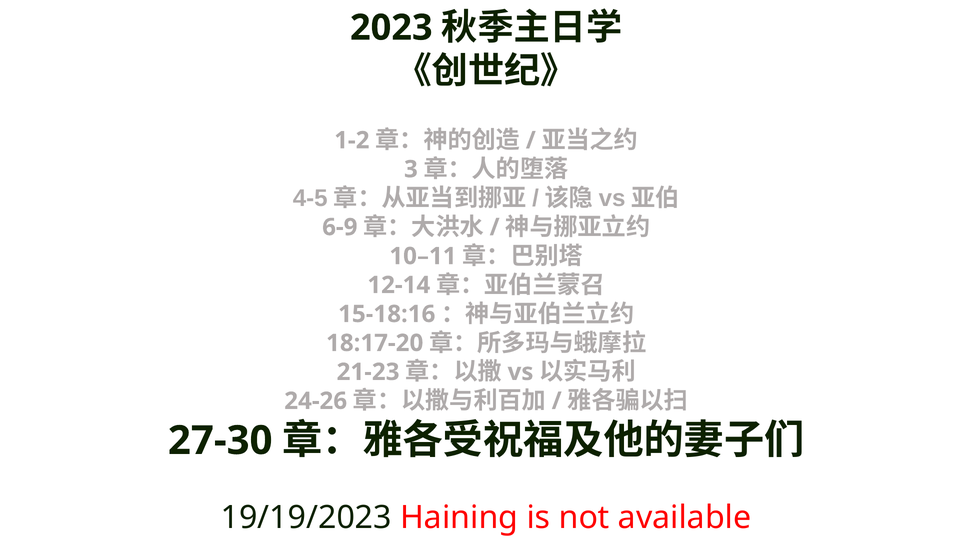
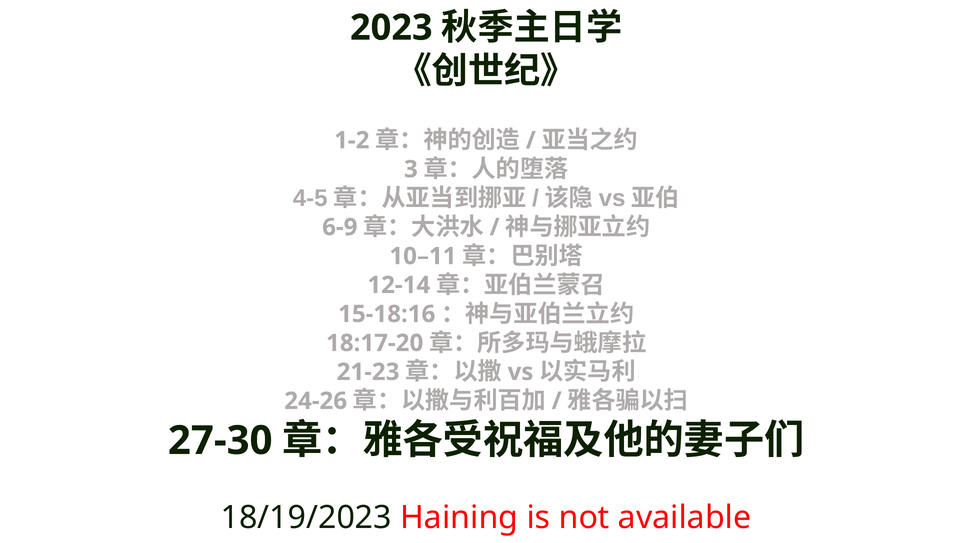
19/19/2023: 19/19/2023 -> 18/19/2023 (306, 517)
